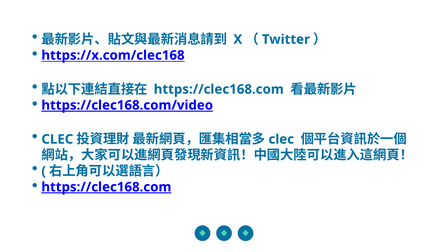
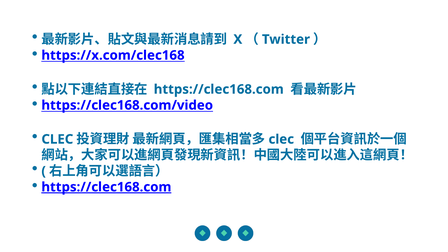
https://clec168.com/video underline: present -> none (127, 105)
